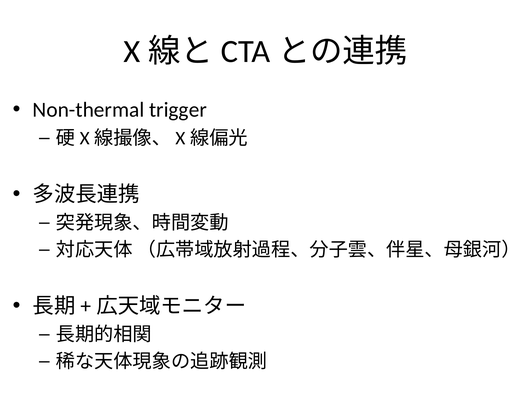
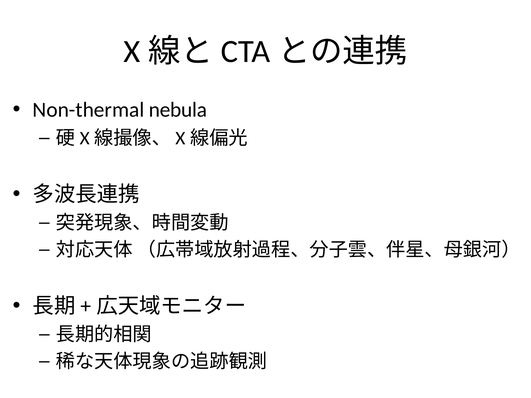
trigger: trigger -> nebula (178, 110)
